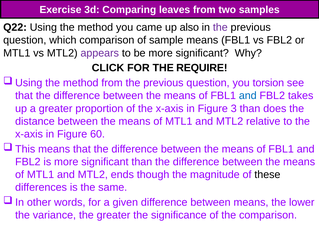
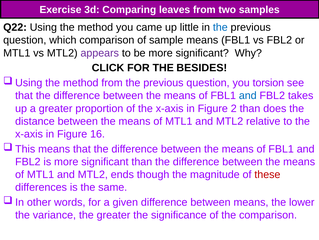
also: also -> little (189, 27)
the colour: purple -> blue (220, 27)
REQUIRE: REQUIRE -> BESIDES (202, 68)
3: 3 -> 2 (234, 108)
60: 60 -> 16 (98, 134)
these colour: black -> red (267, 174)
